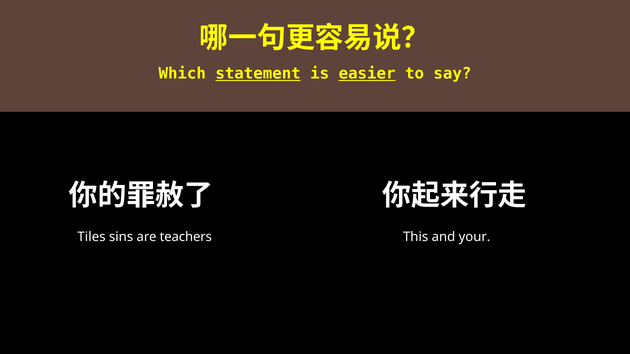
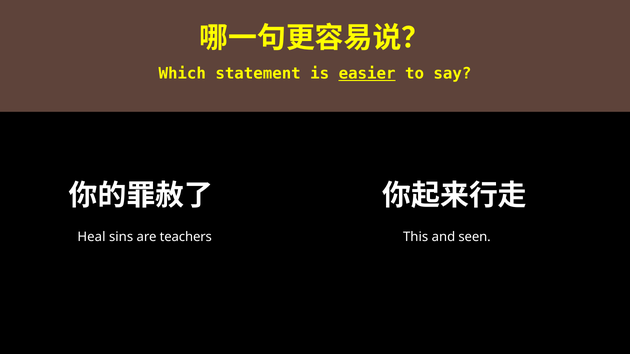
statement underline: present -> none (258, 74)
Tiles: Tiles -> Heal (91, 237)
your: your -> seen (475, 237)
